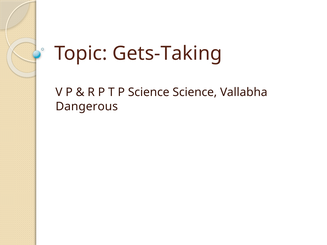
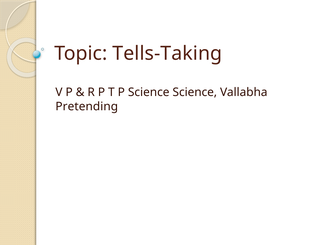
Gets-Taking: Gets-Taking -> Tells-Taking (167, 54)
Dangerous: Dangerous -> Pretending (87, 107)
